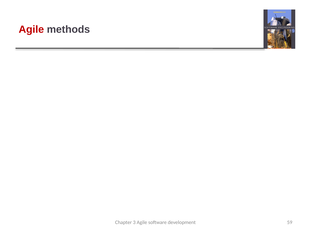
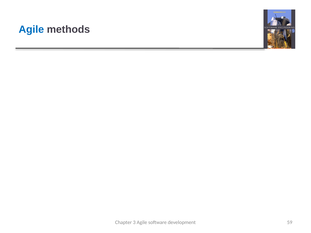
Agile colour: red -> blue (31, 30)
